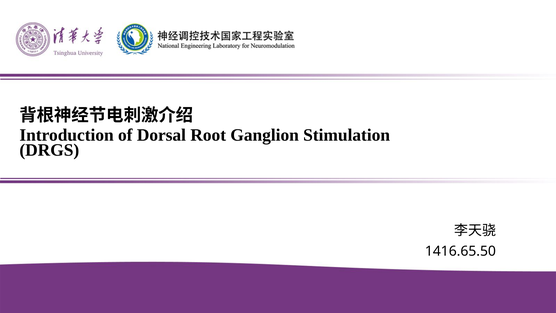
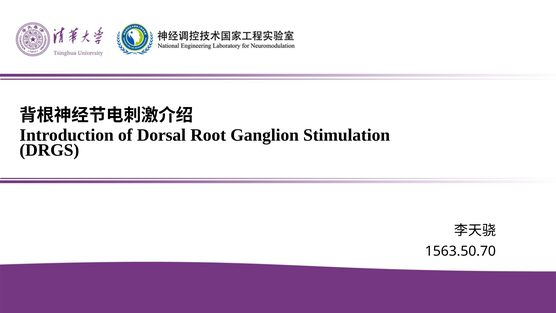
1416.65.50: 1416.65.50 -> 1563.50.70 (460, 251)
